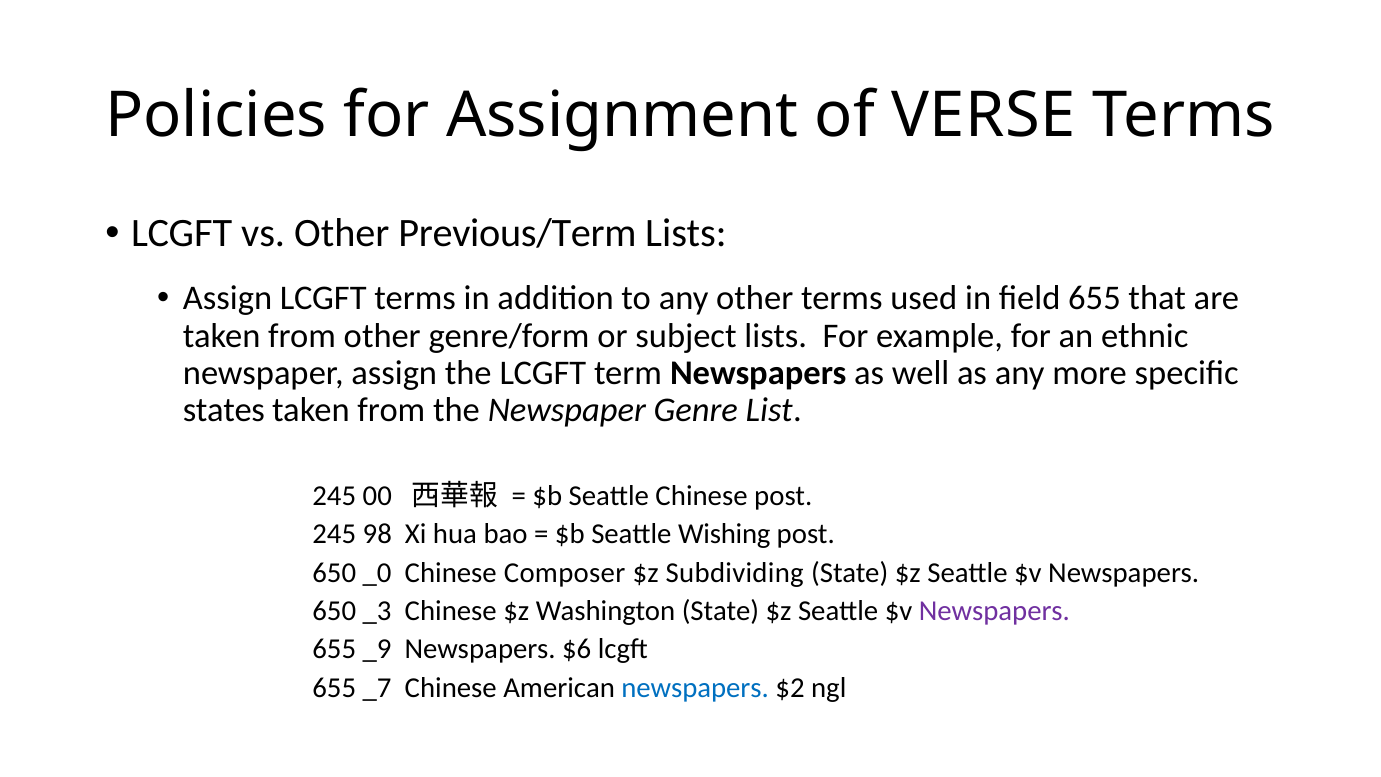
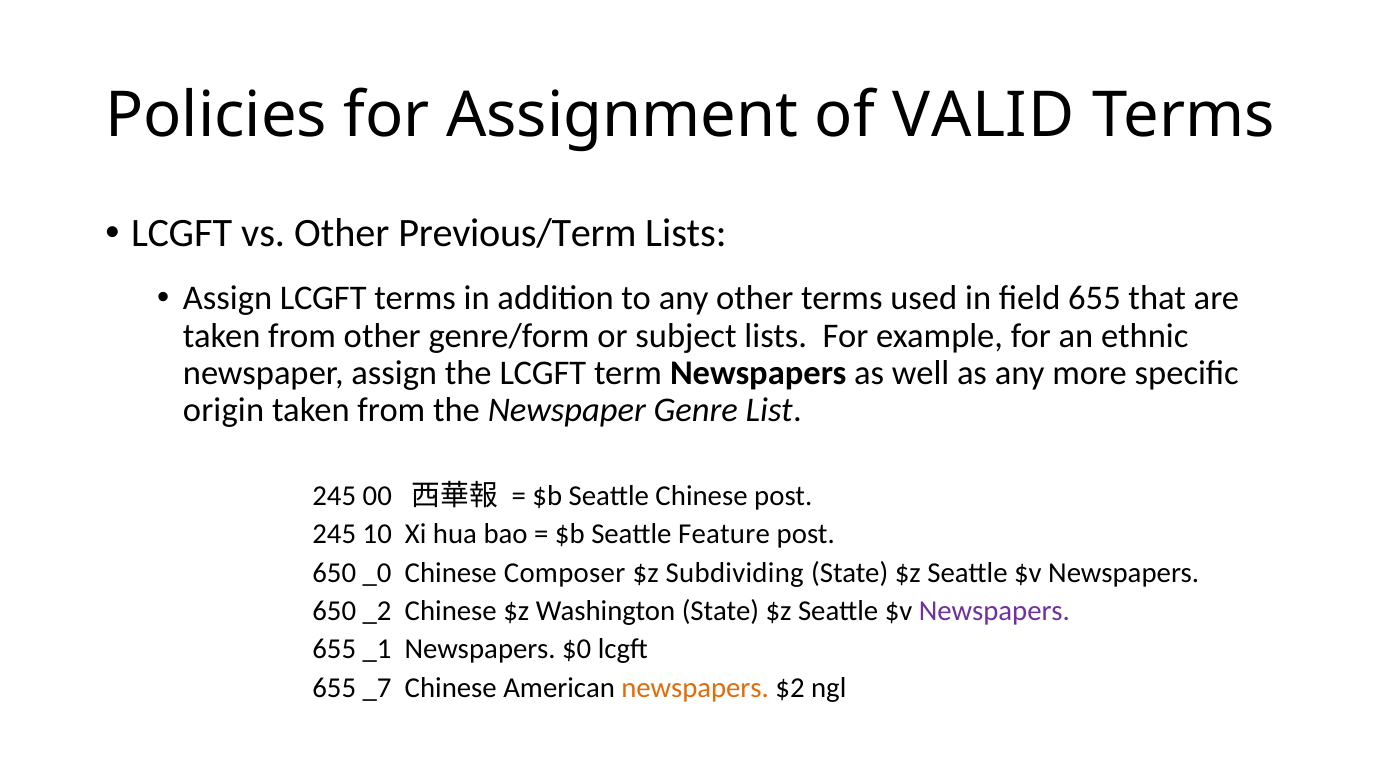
VERSE: VERSE -> VALID (983, 116)
states: states -> origin (224, 410)
98: 98 -> 10 (377, 534)
Wishing: Wishing -> Feature (724, 534)
_3: _3 -> _2 (377, 611)
_9: _9 -> _1 (377, 649)
$6: $6 -> $0 (577, 649)
newspapers colour: blue -> orange (695, 687)
